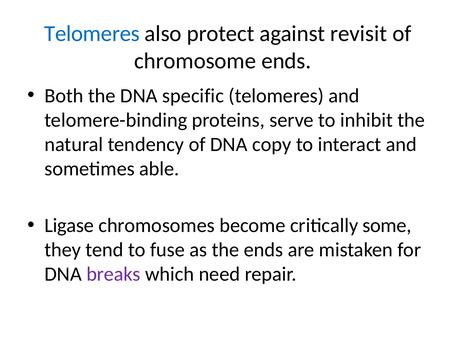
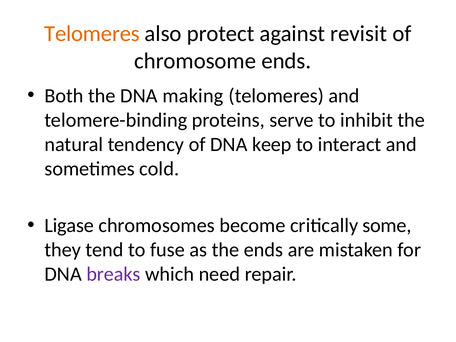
Telomeres colour: blue -> orange (92, 33)
specific: specific -> making (193, 96)
copy: copy -> keep (272, 144)
able: able -> cold (159, 169)
